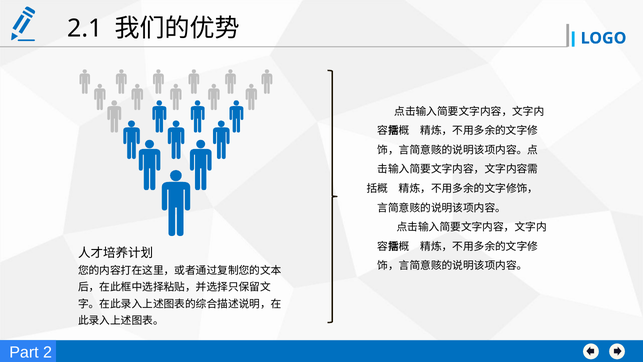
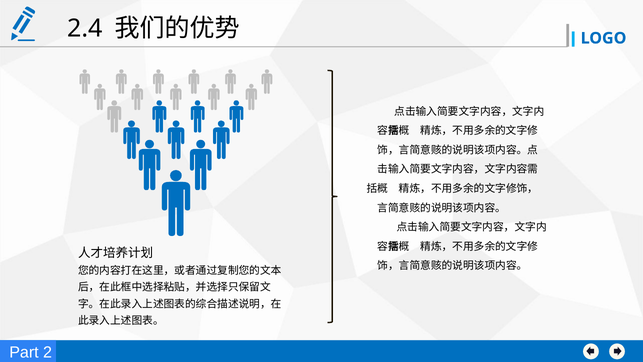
2.1: 2.1 -> 2.4 (85, 29)
